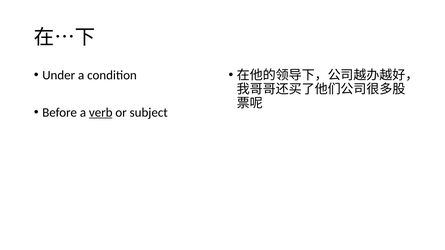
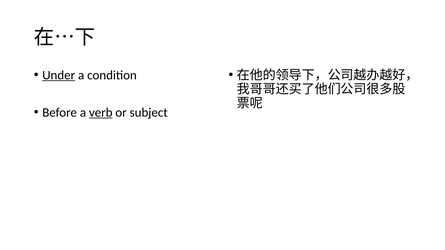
Under underline: none -> present (59, 75)
